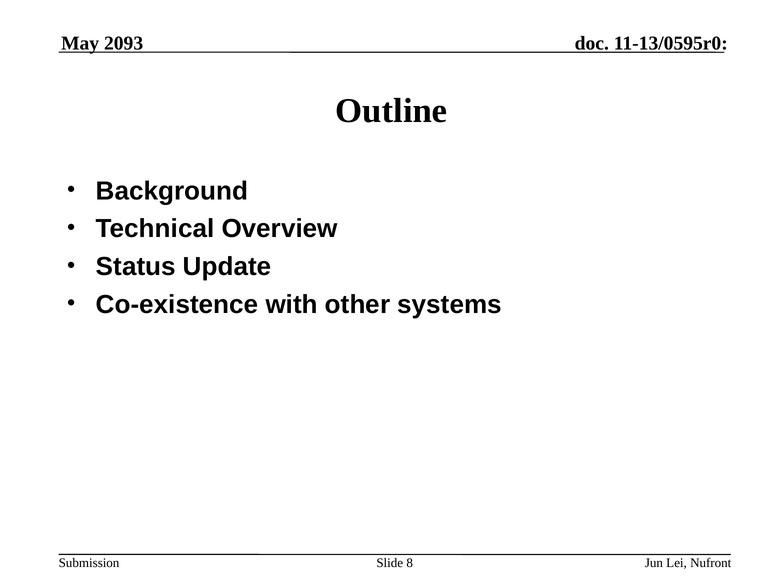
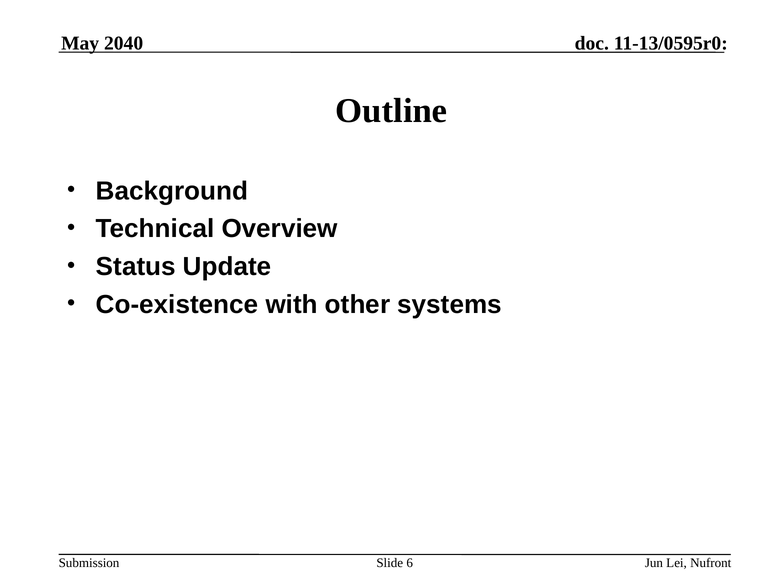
2093: 2093 -> 2040 (124, 44)
8: 8 -> 6 (410, 563)
